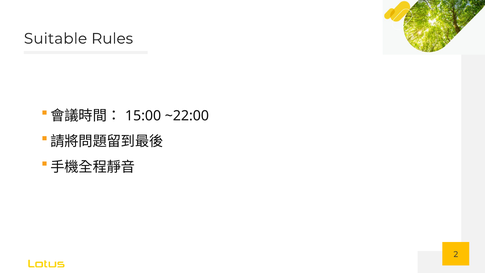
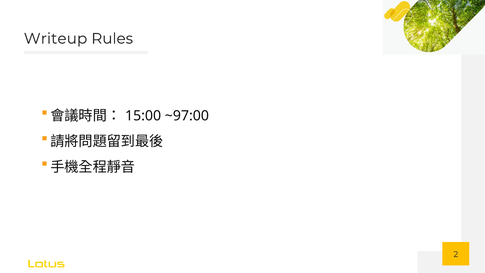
Suitable: Suitable -> Writeup (56, 39)
~22:00: ~22:00 -> ~97:00 (187, 116)
